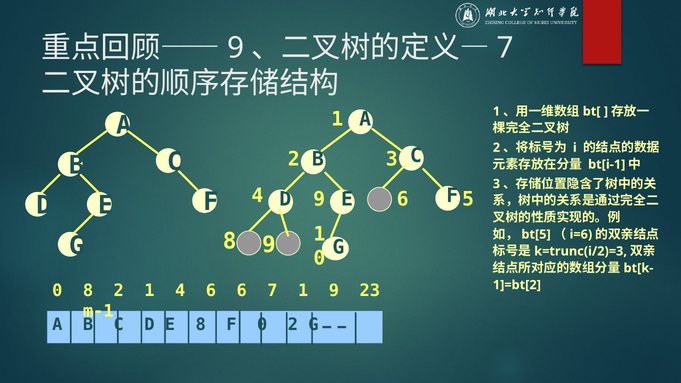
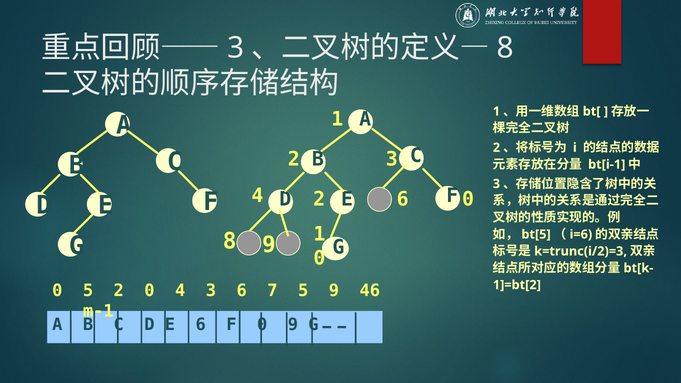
9: 9 -> 3 (236, 48)
7: 7 -> 8 (505, 48)
4 9: 9 -> 2 (319, 199)
6 5: 5 -> 0 (468, 199)
0 8: 8 -> 5 (88, 291)
2 1: 1 -> 0 (149, 291)
4 6: 6 -> 3 (211, 291)
7 1: 1 -> 5 (303, 291)
23: 23 -> 46 (370, 291)
E 8: 8 -> 6 (201, 325)
0 2: 2 -> 9 (293, 325)
